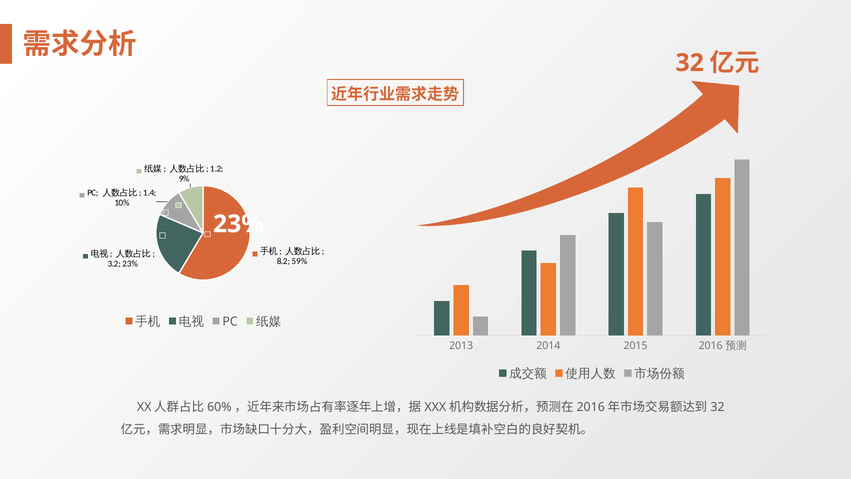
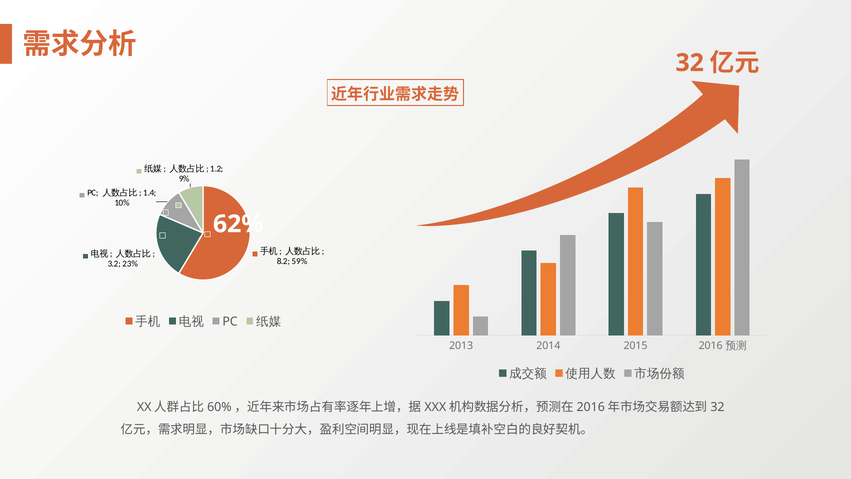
23%: 23% -> 62% (238, 224)
